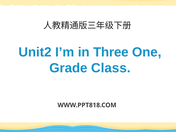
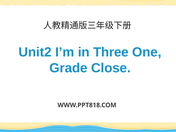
Class: Class -> Close (111, 68)
